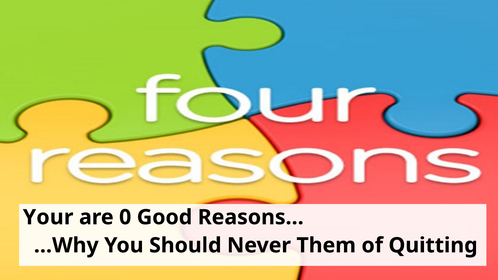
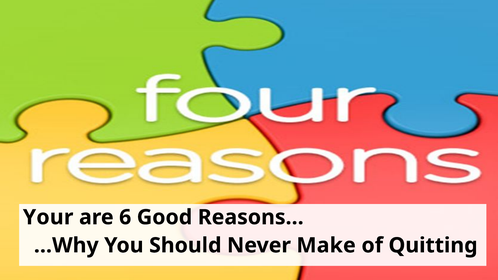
0: 0 -> 6 (125, 217)
Them: Them -> Make (326, 246)
